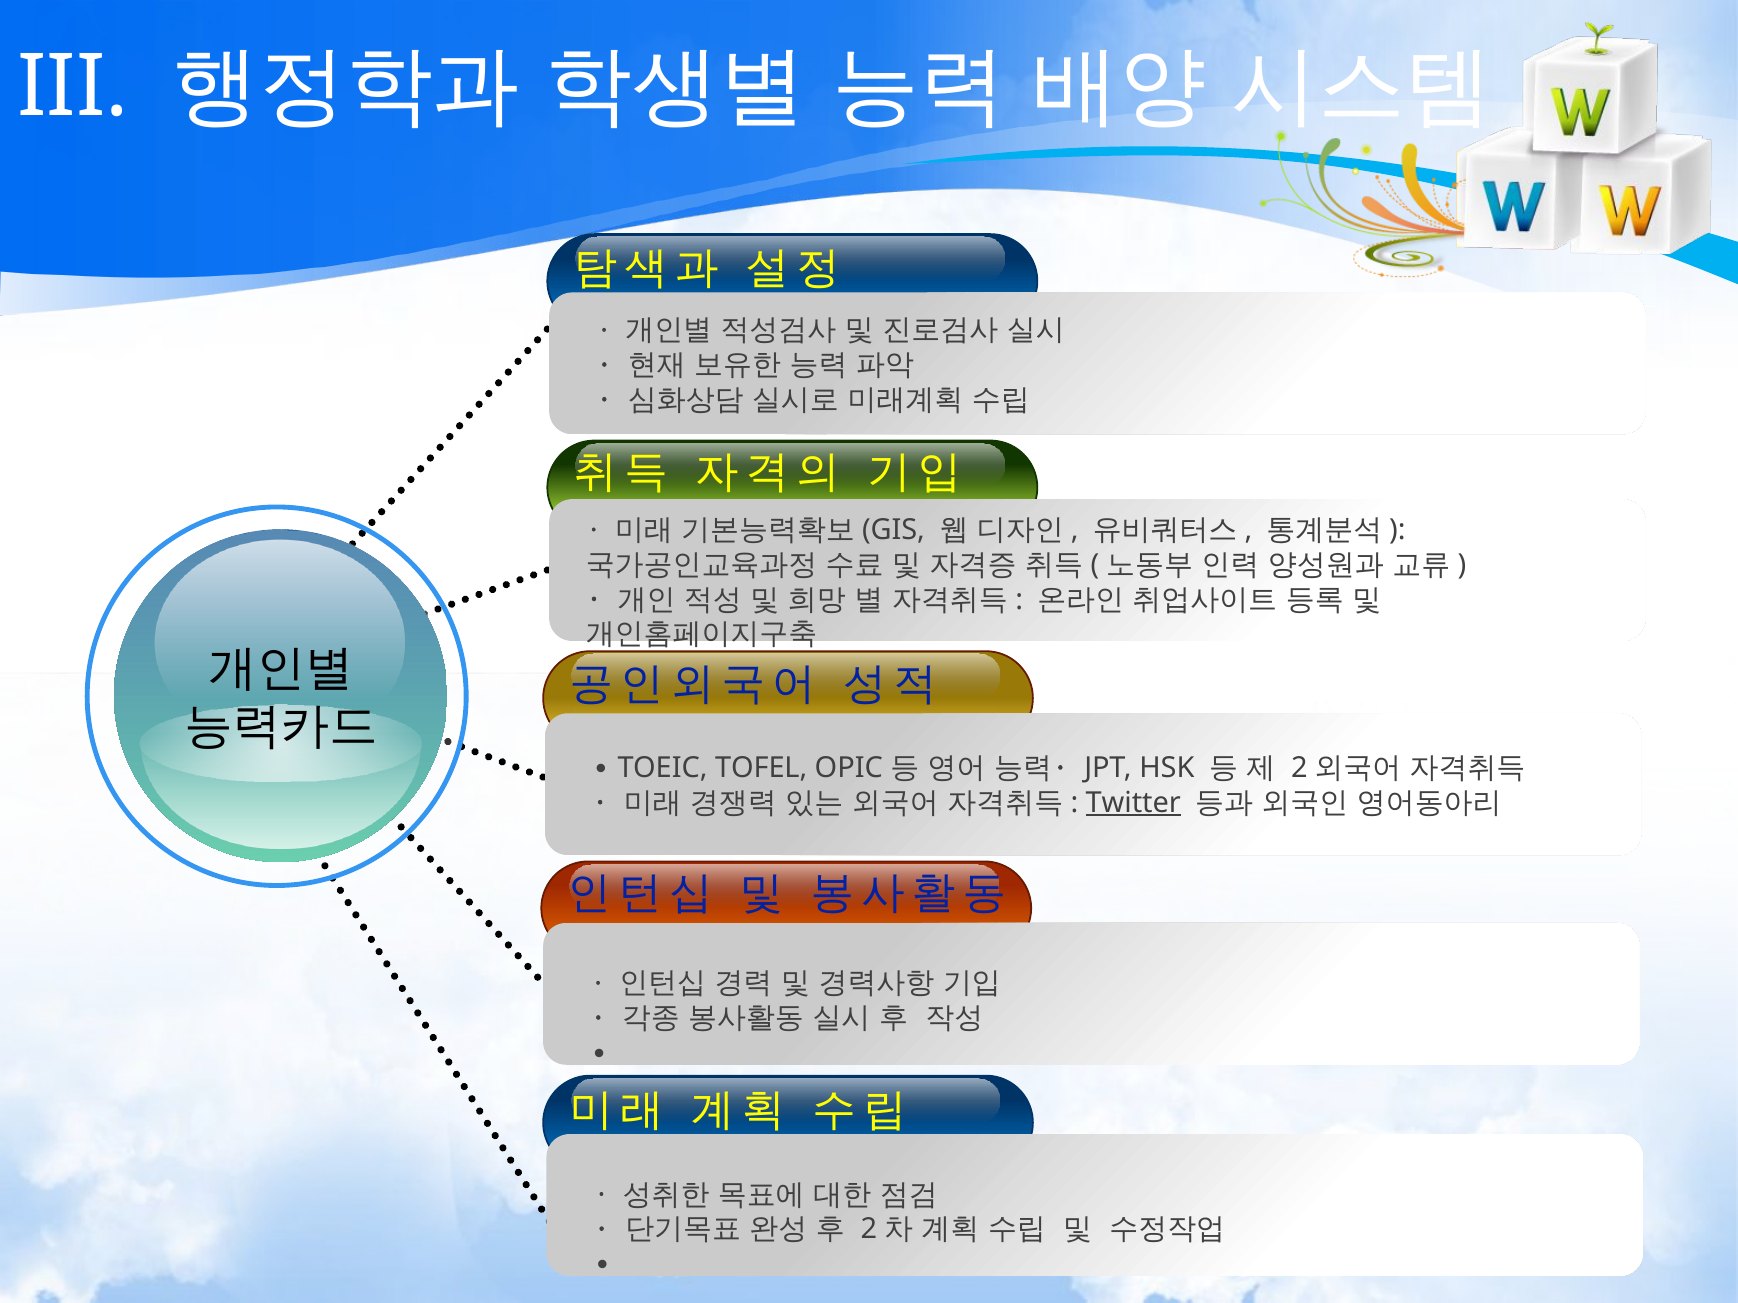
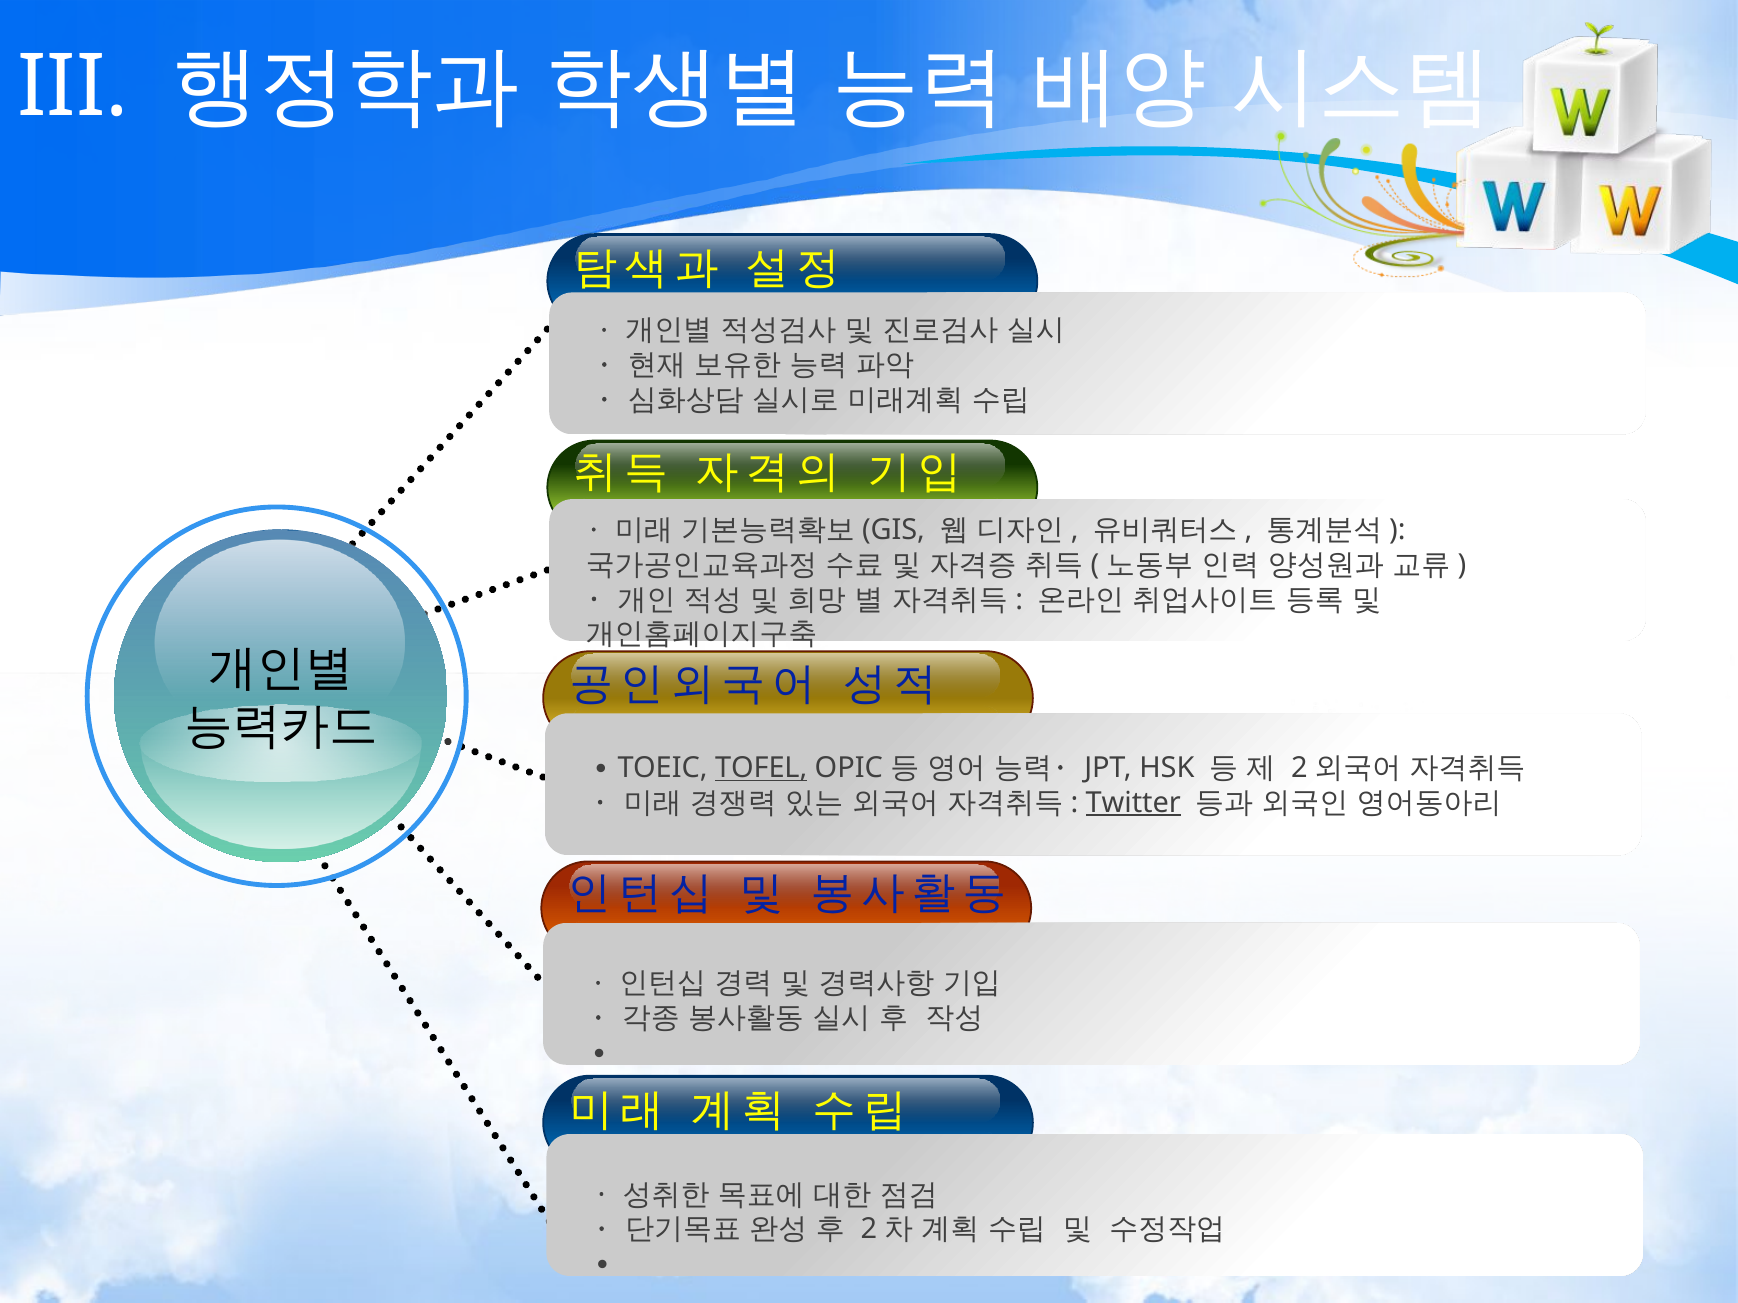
TOFEL underline: none -> present (761, 768)
